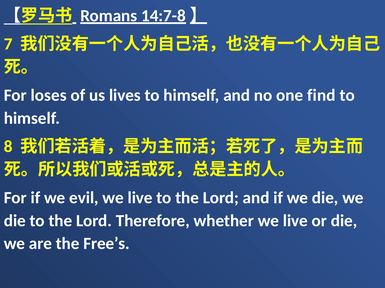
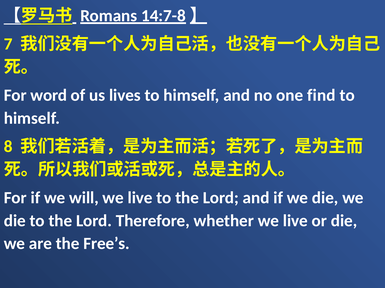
loses: loses -> word (49, 96)
evil: evil -> will (84, 198)
